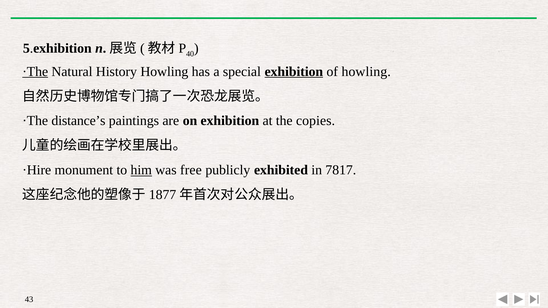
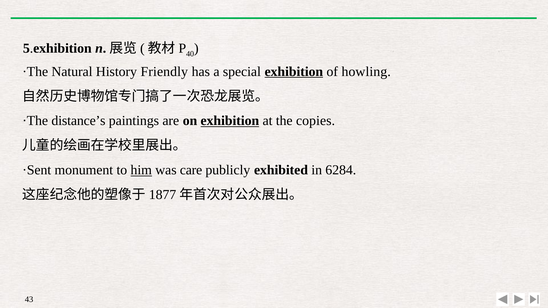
·The underline: present -> none (35, 72)
History Howling: Howling -> Friendly (164, 72)
exhibition underline: none -> present (230, 121)
·Hire: ·Hire -> ·Sent (37, 170)
free: free -> care (191, 170)
7817: 7817 -> 6284 (341, 170)
